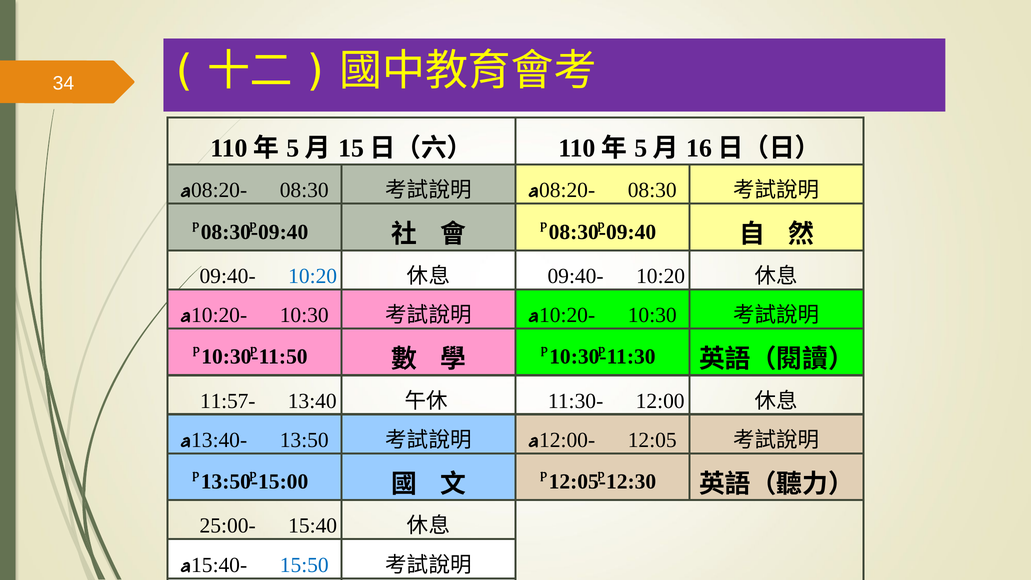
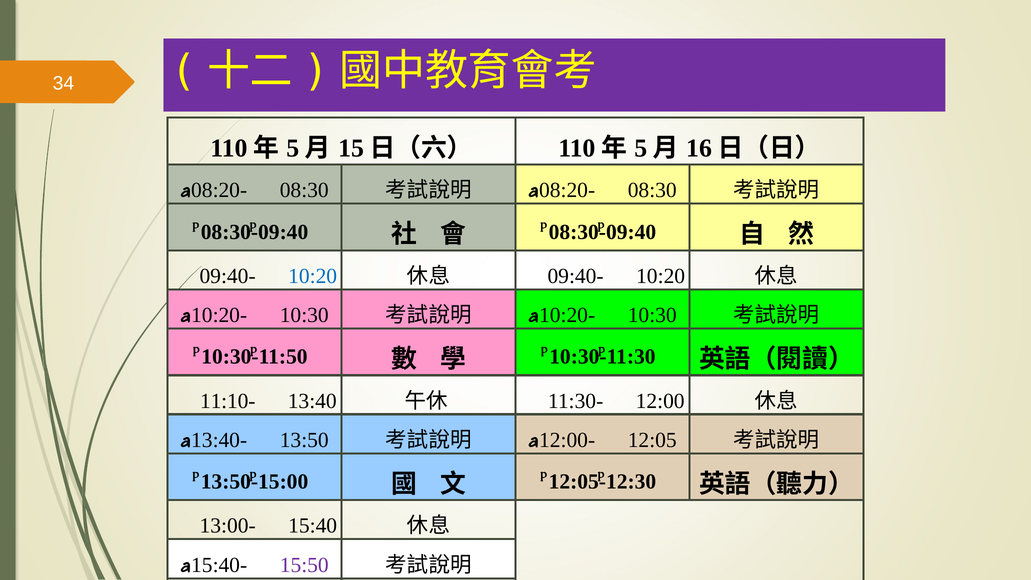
11:57-: 11:57- -> 11:10- (228, 401)
25:00-: 25:00- -> 13:00- (228, 526)
15:50 colour: blue -> purple (304, 565)
